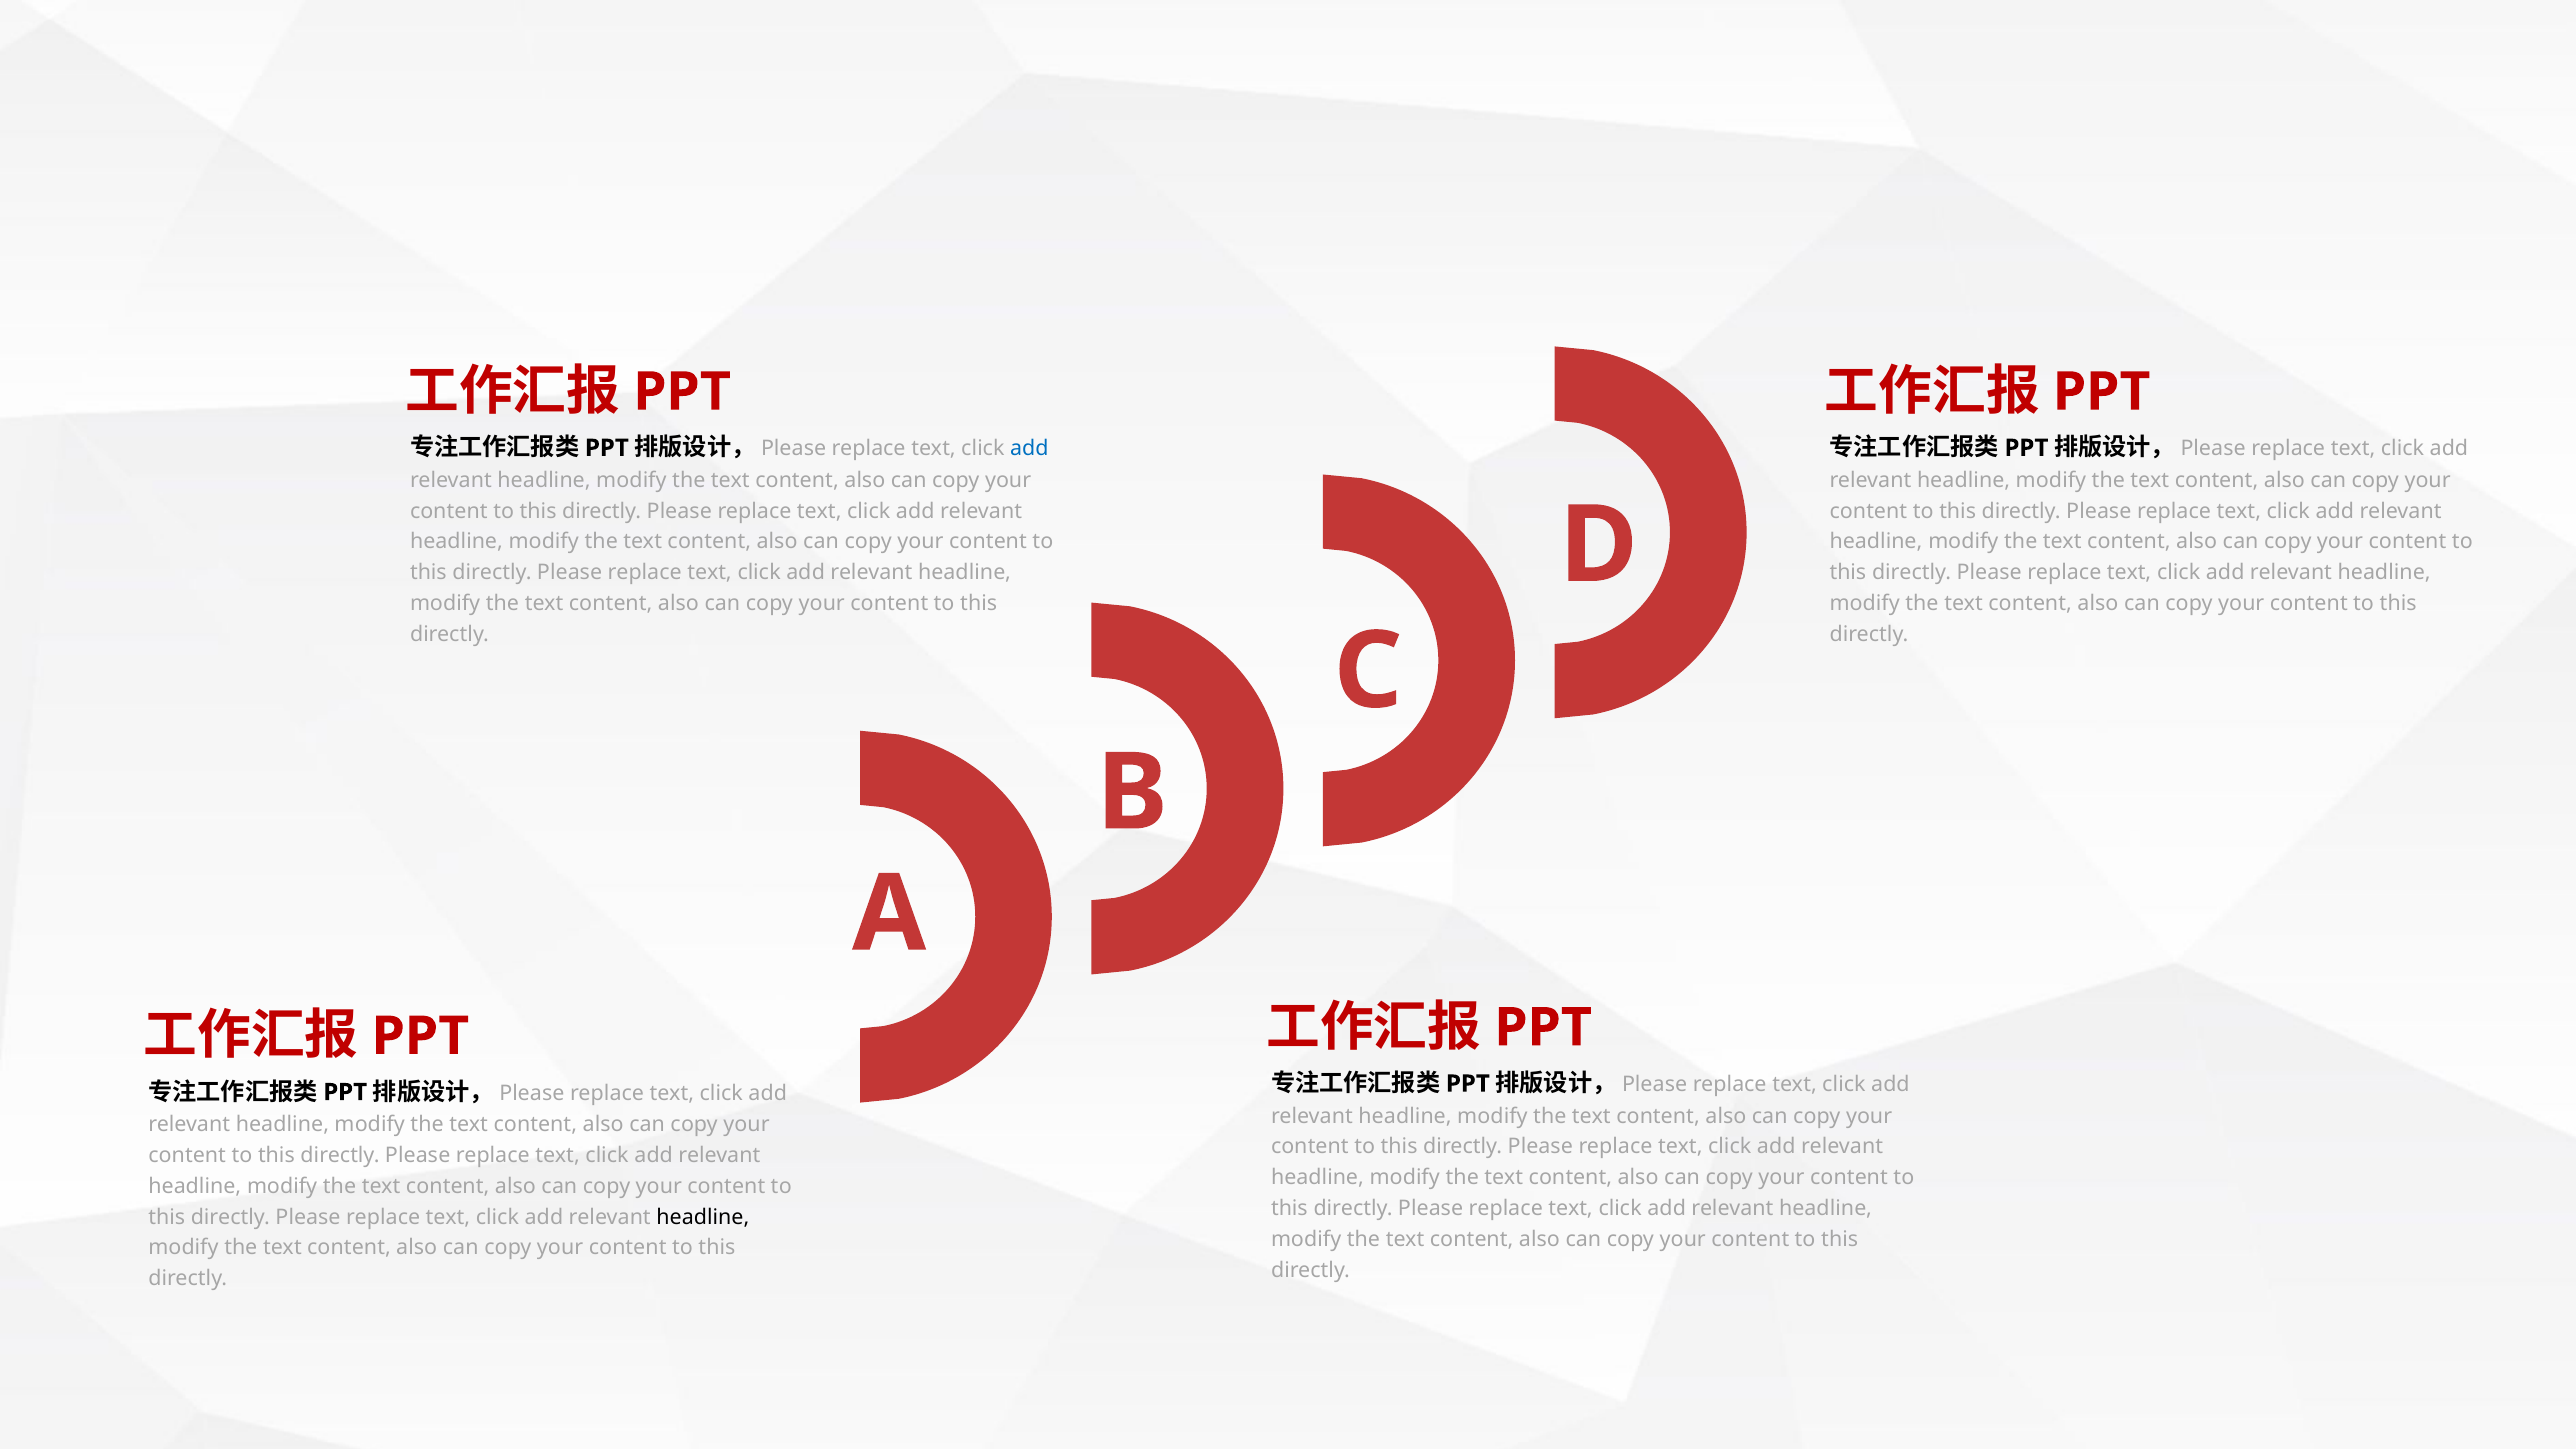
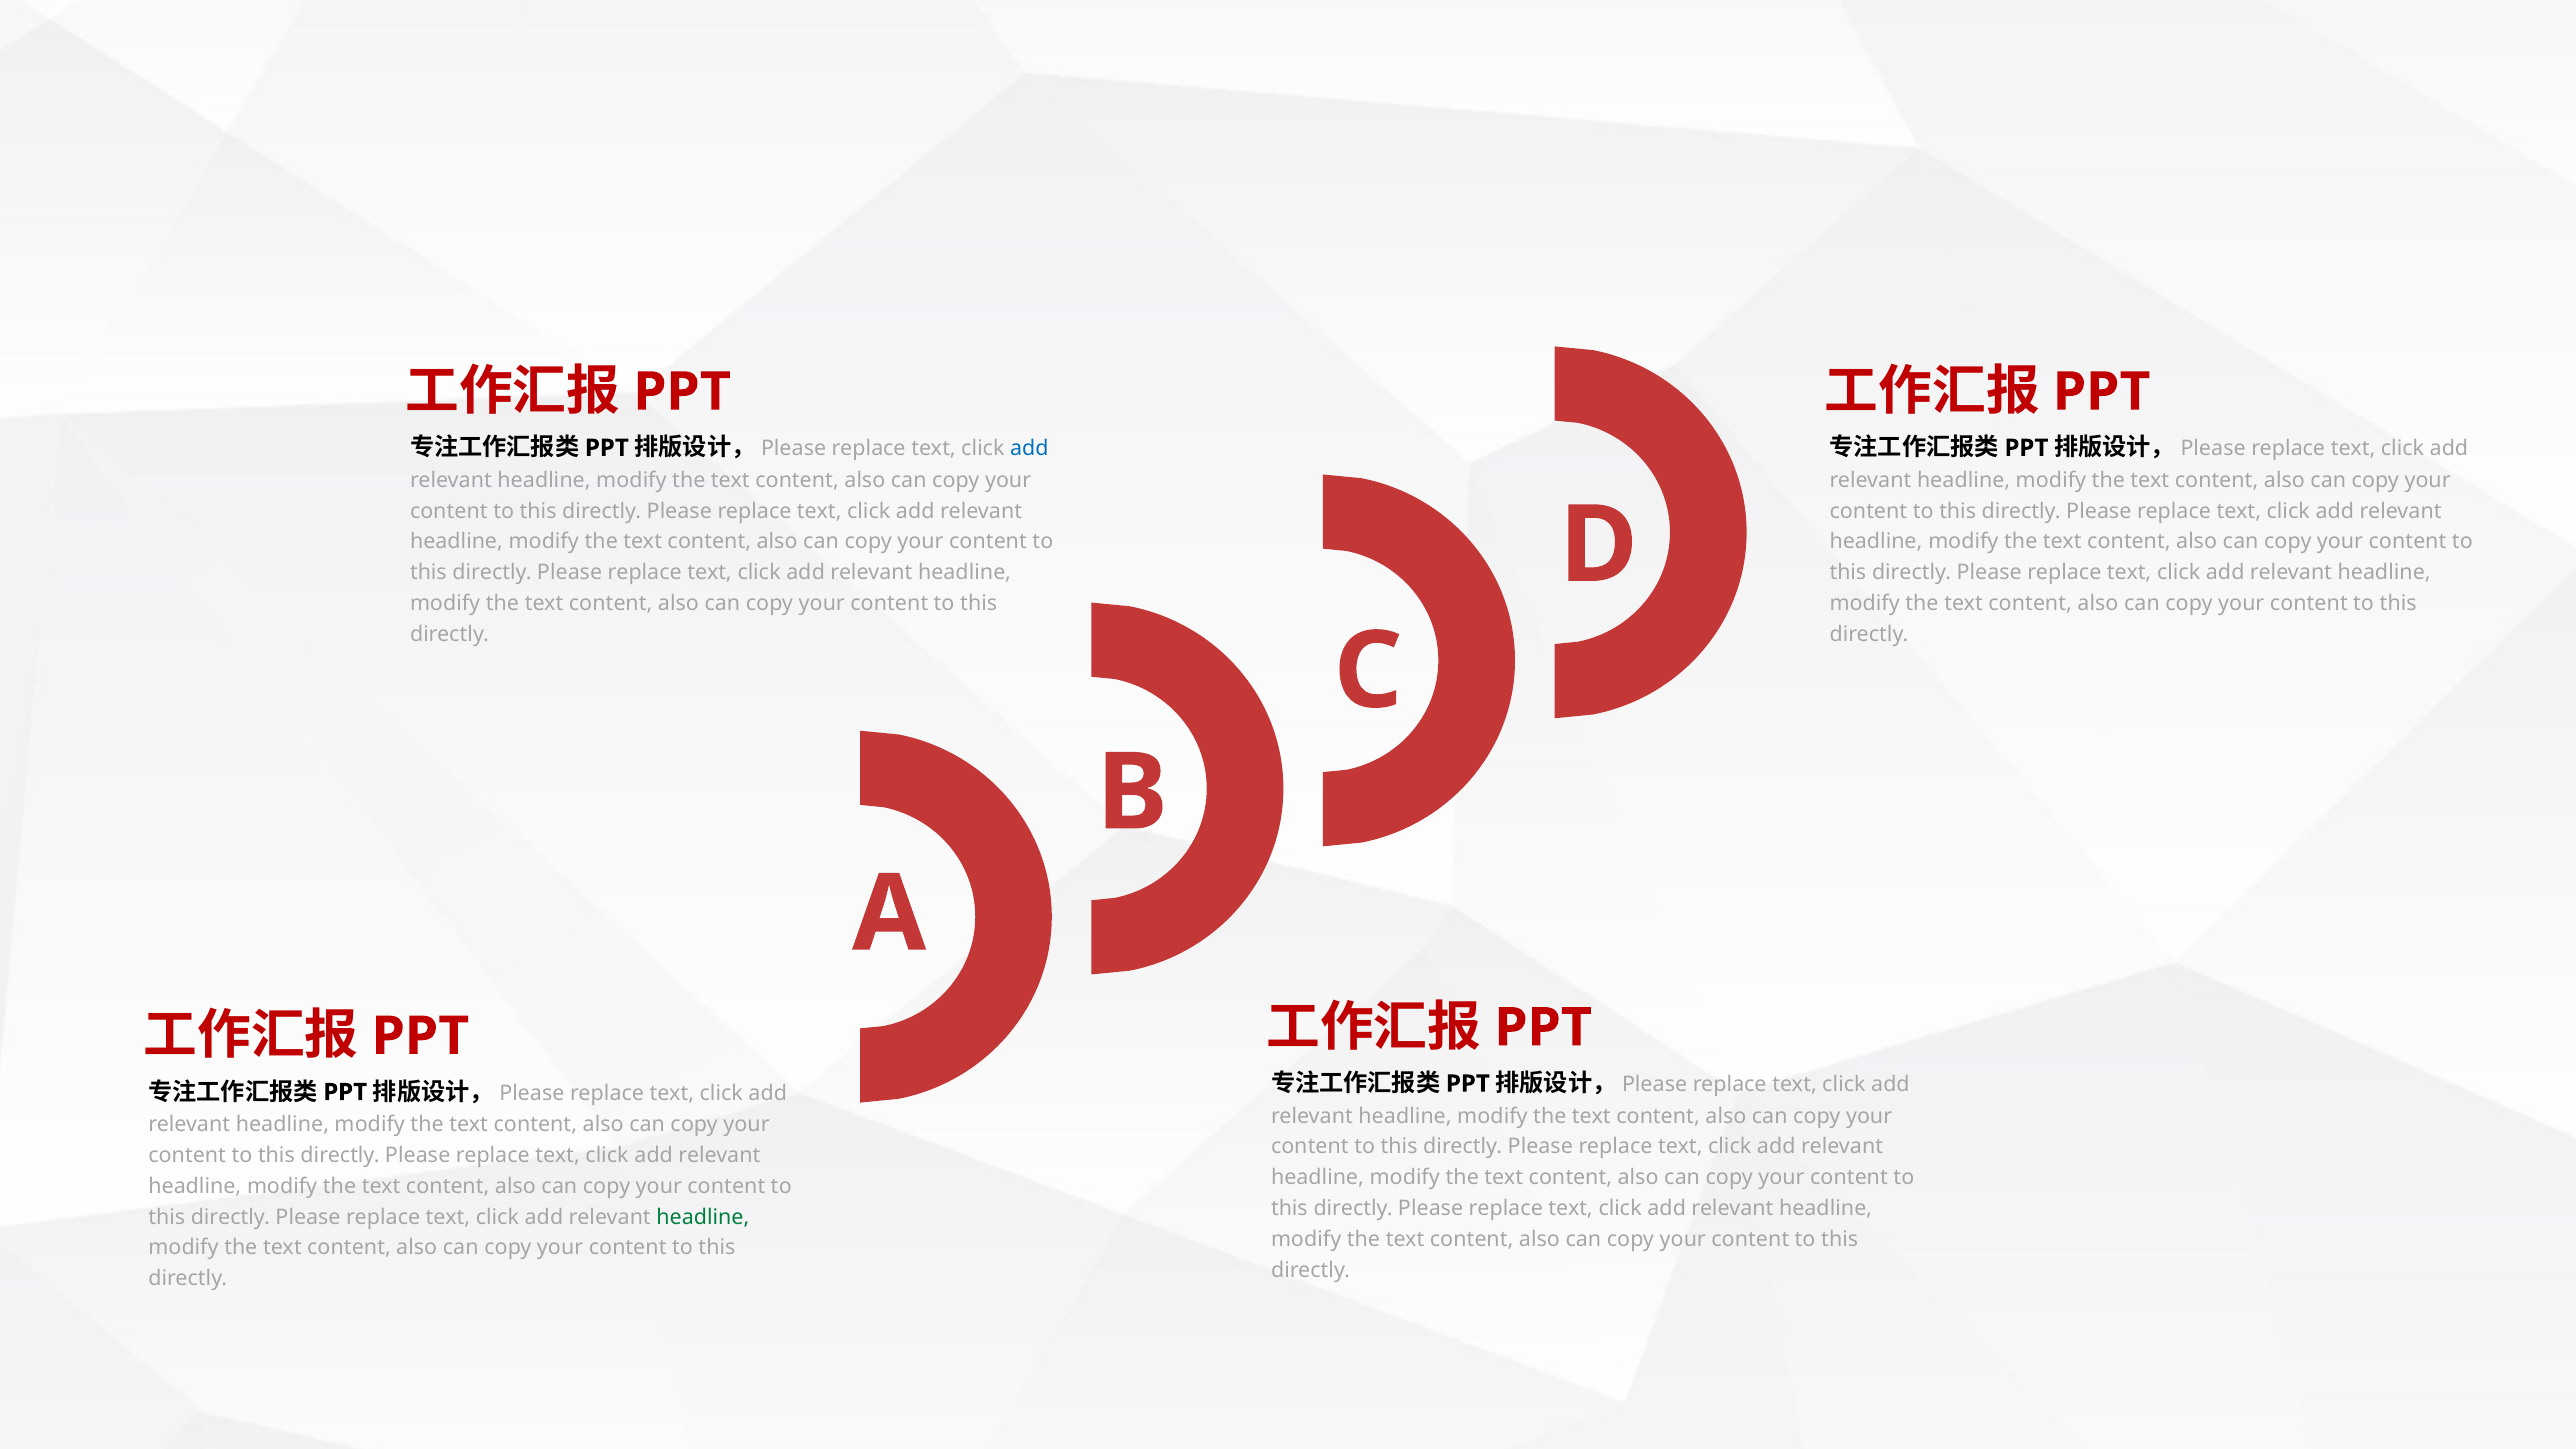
headline colour: black -> green (703, 1217)
